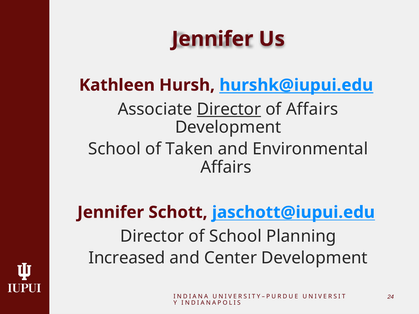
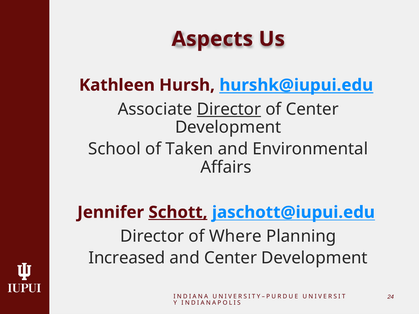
Jennifer: Jennifer -> Aspects (212, 39)
of Affairs: Affairs -> Center (312, 109)
Schott underline: none -> present (178, 212)
of School: School -> Where (235, 237)
